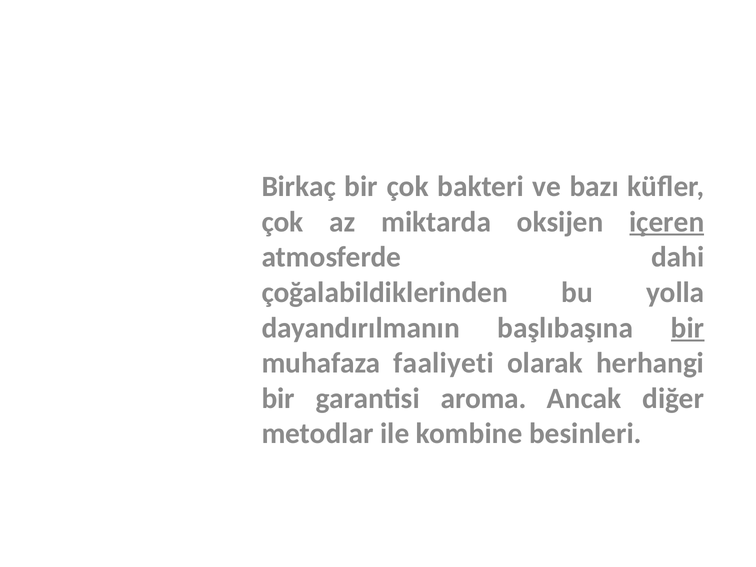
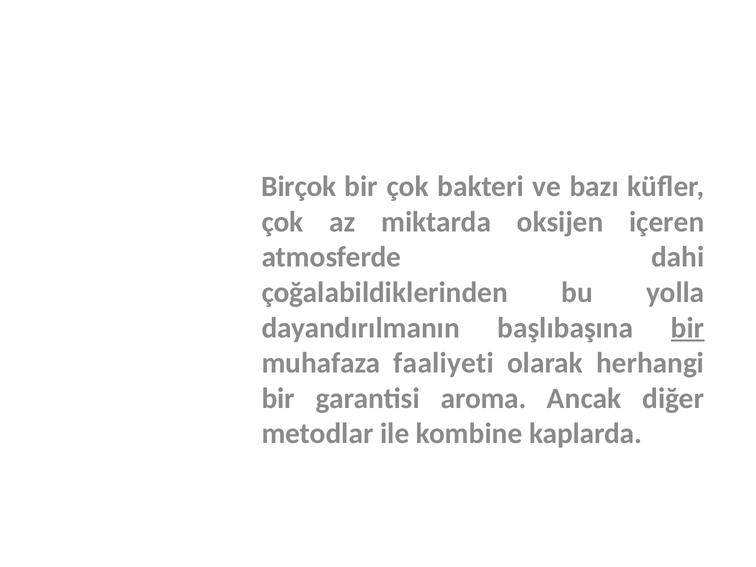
Birkaç: Birkaç -> Birçok (299, 187)
içeren underline: present -> none (667, 222)
besinleri: besinleri -> kaplarda (586, 434)
